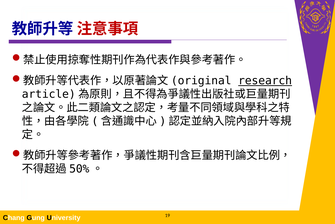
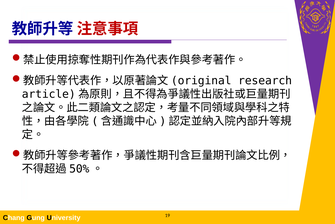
research underline: present -> none (265, 81)
